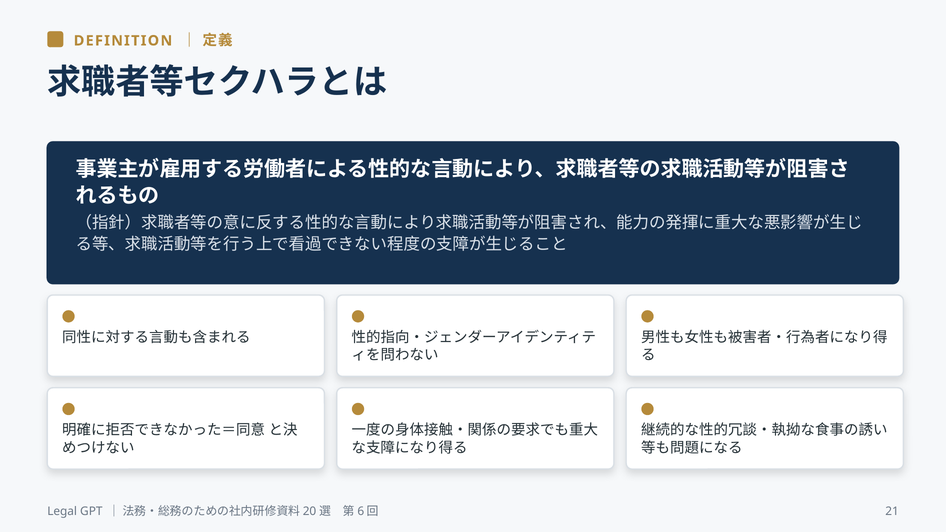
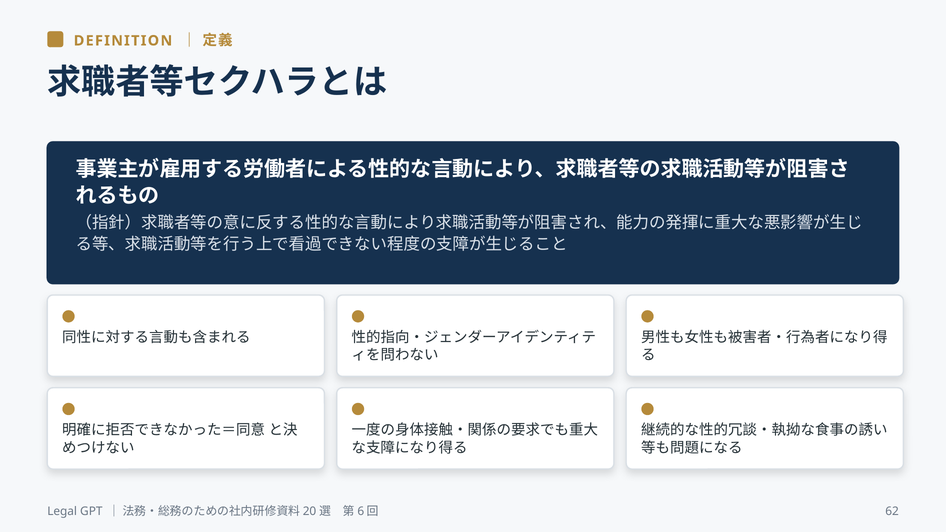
21: 21 -> 62 (892, 512)
